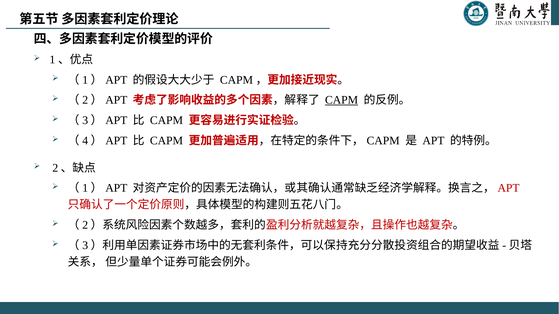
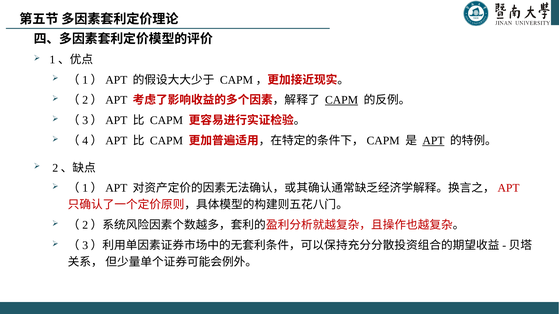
APT underline: none -> present (433, 141)
